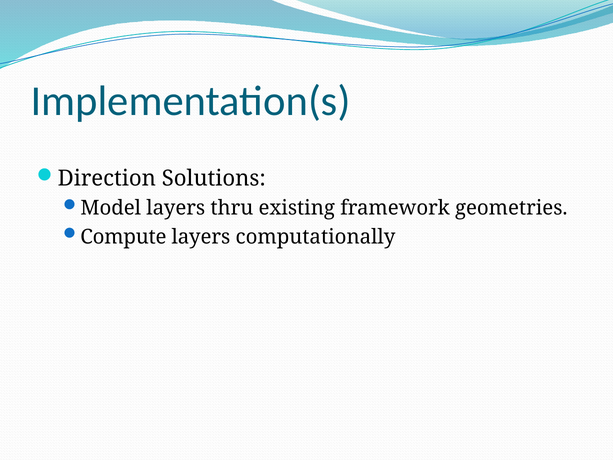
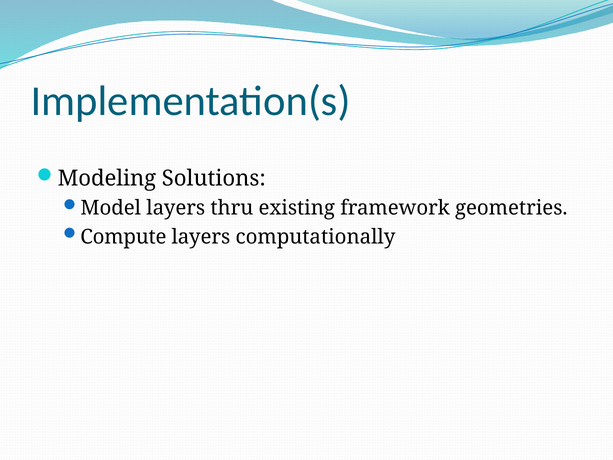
Direction: Direction -> Modeling (107, 179)
